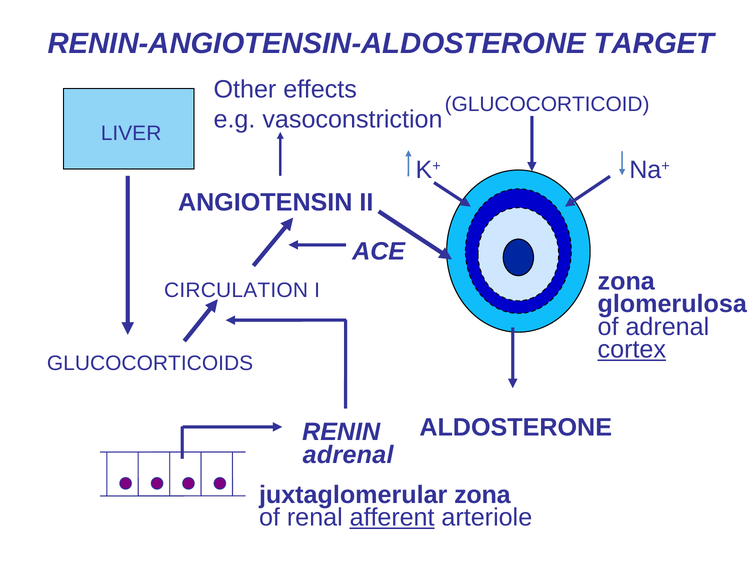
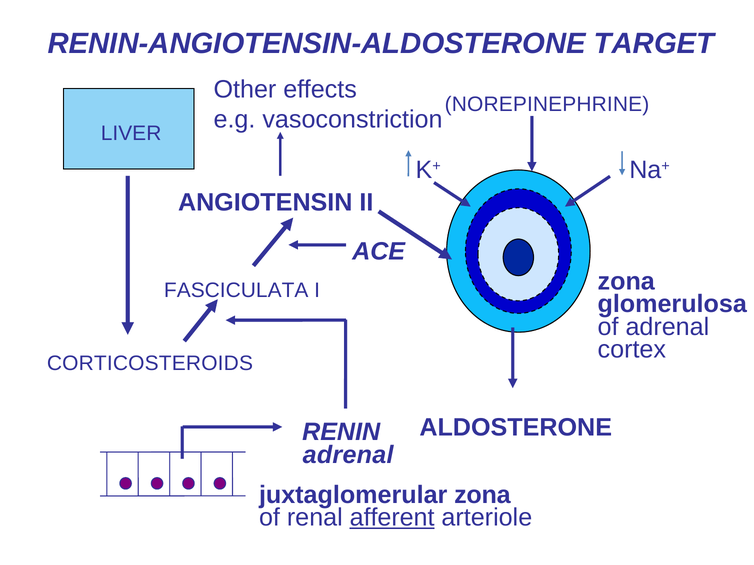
GLUCOCORTICOID: GLUCOCORTICOID -> NOREPINEPHRINE (547, 104)
CIRCULATION: CIRCULATION -> FASCICULATA (236, 290)
cortex underline: present -> none (632, 350)
GLUCOCORTICOIDS: GLUCOCORTICOIDS -> CORTICOSTEROIDS (150, 364)
